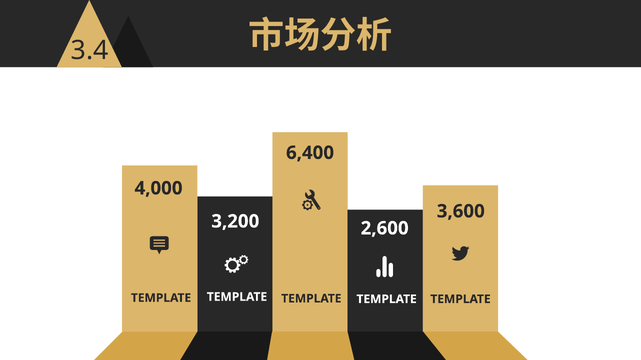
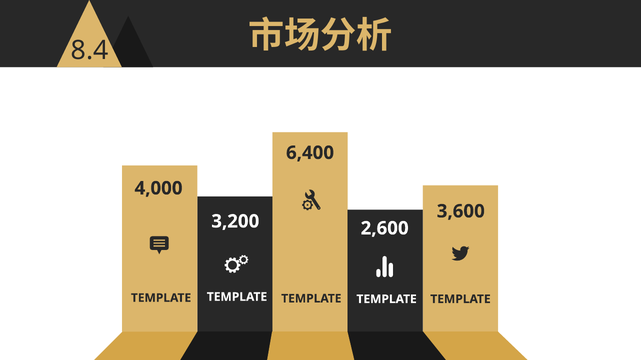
3.4: 3.4 -> 8.4 (90, 50)
